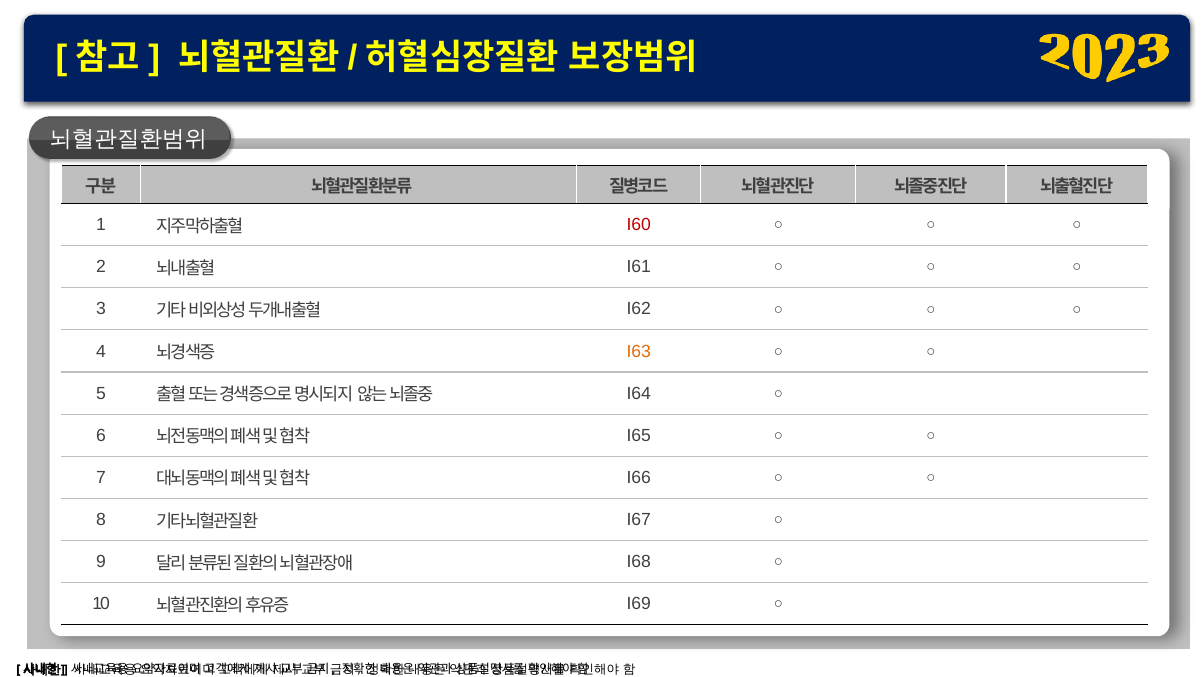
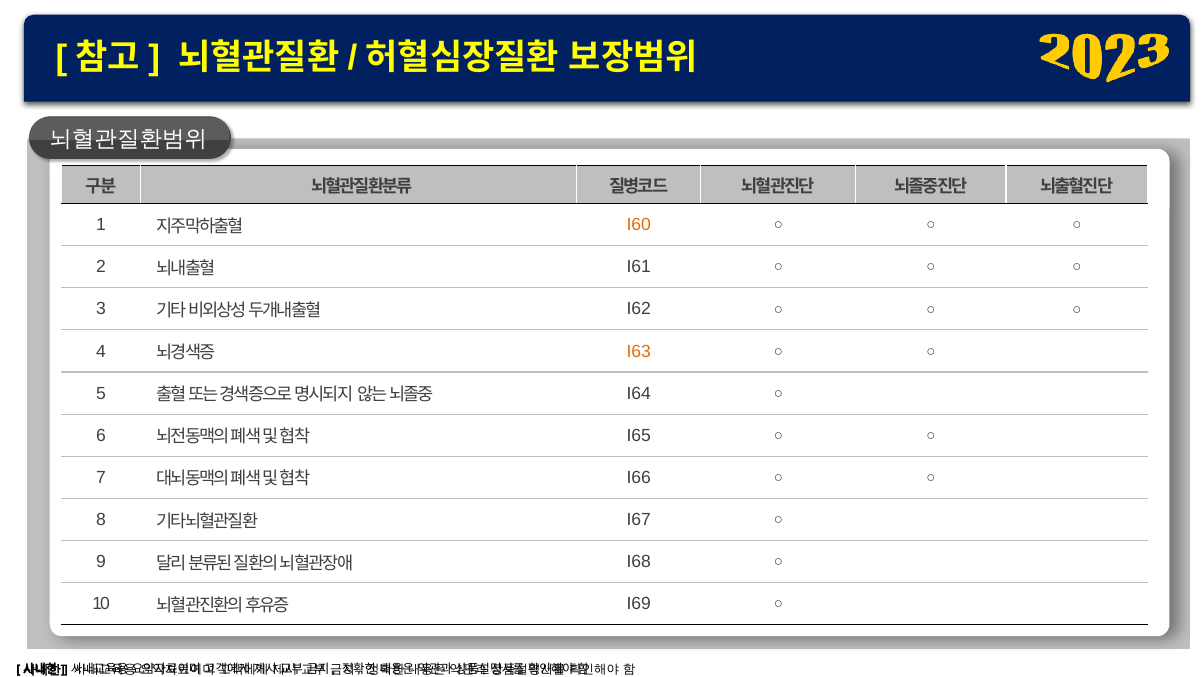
I60 colour: red -> orange (639, 225)
